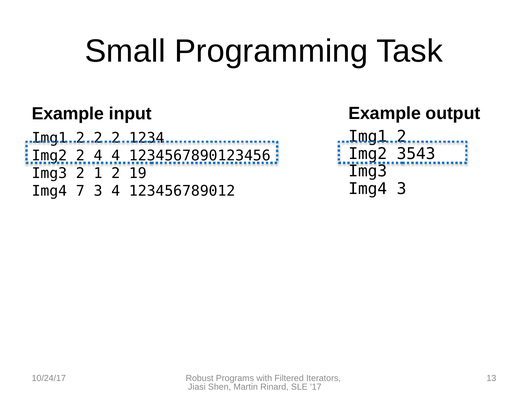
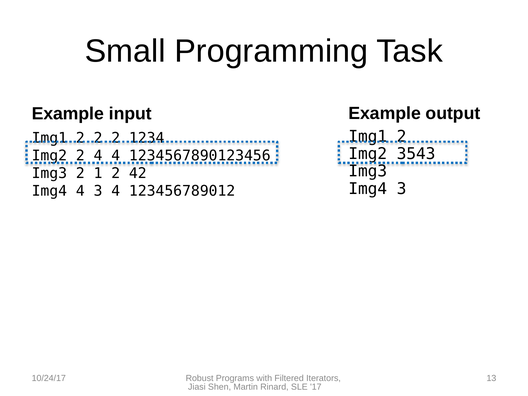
19: 19 -> 42 (138, 173)
Img4 7: 7 -> 4 (80, 191)
